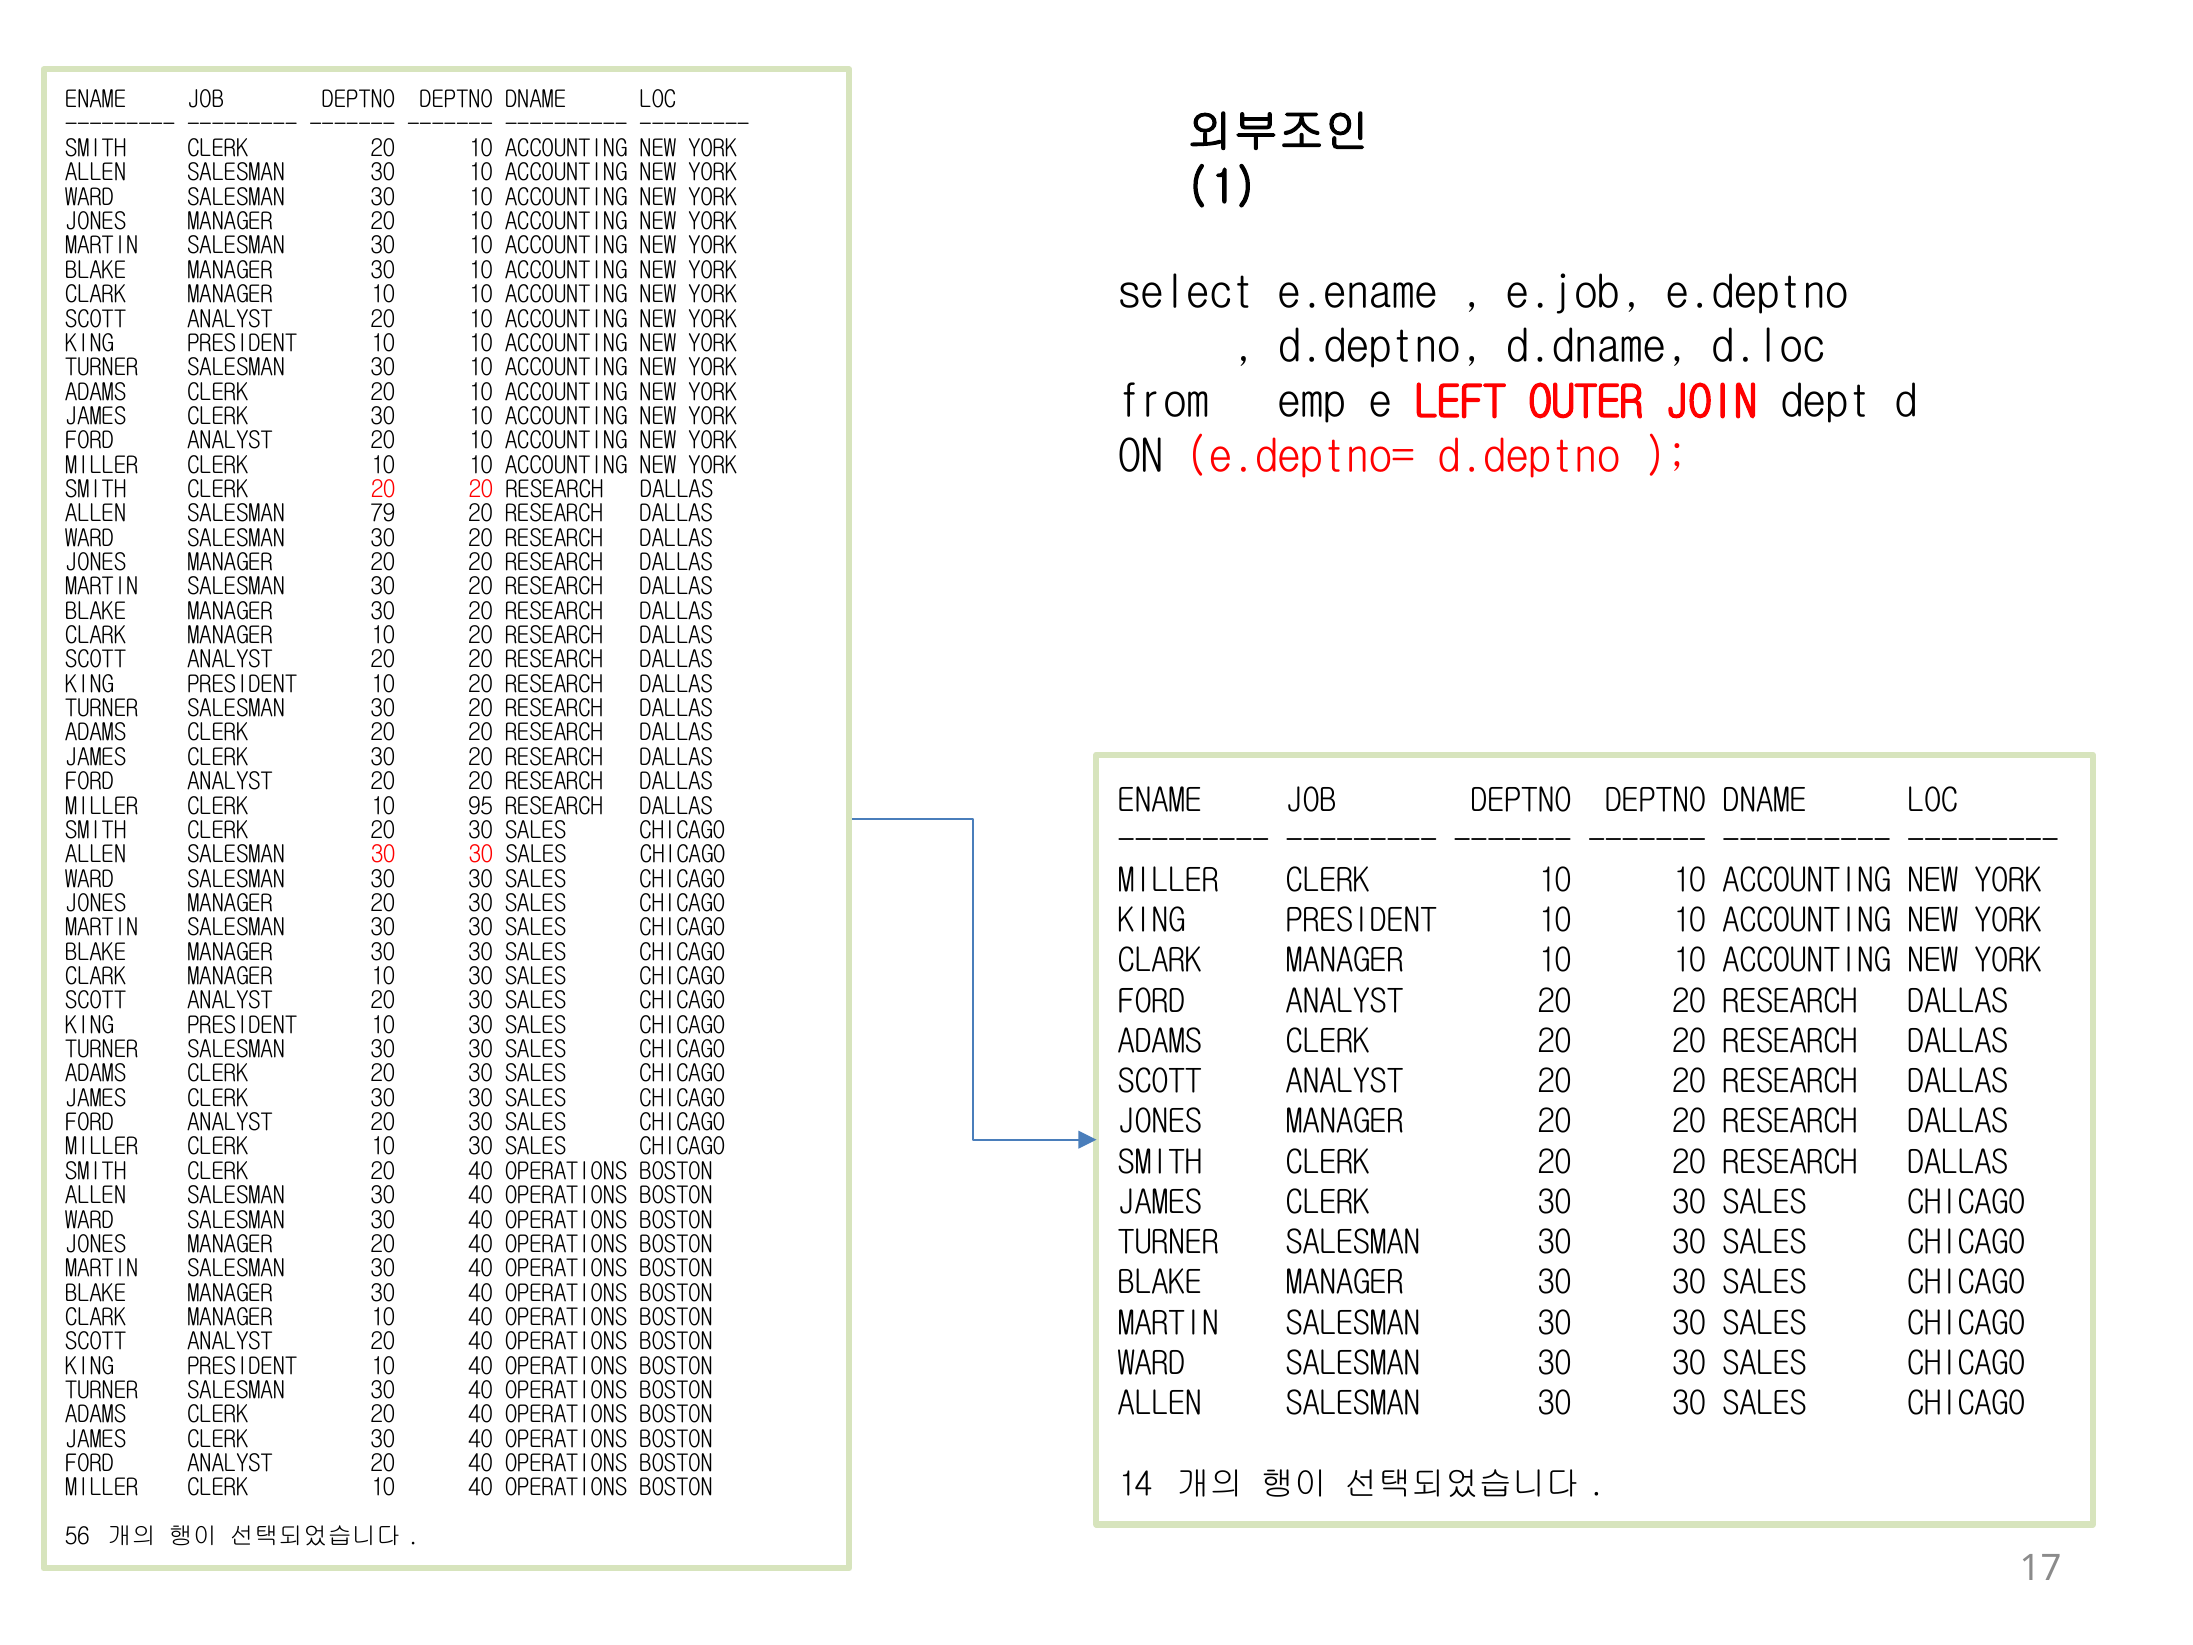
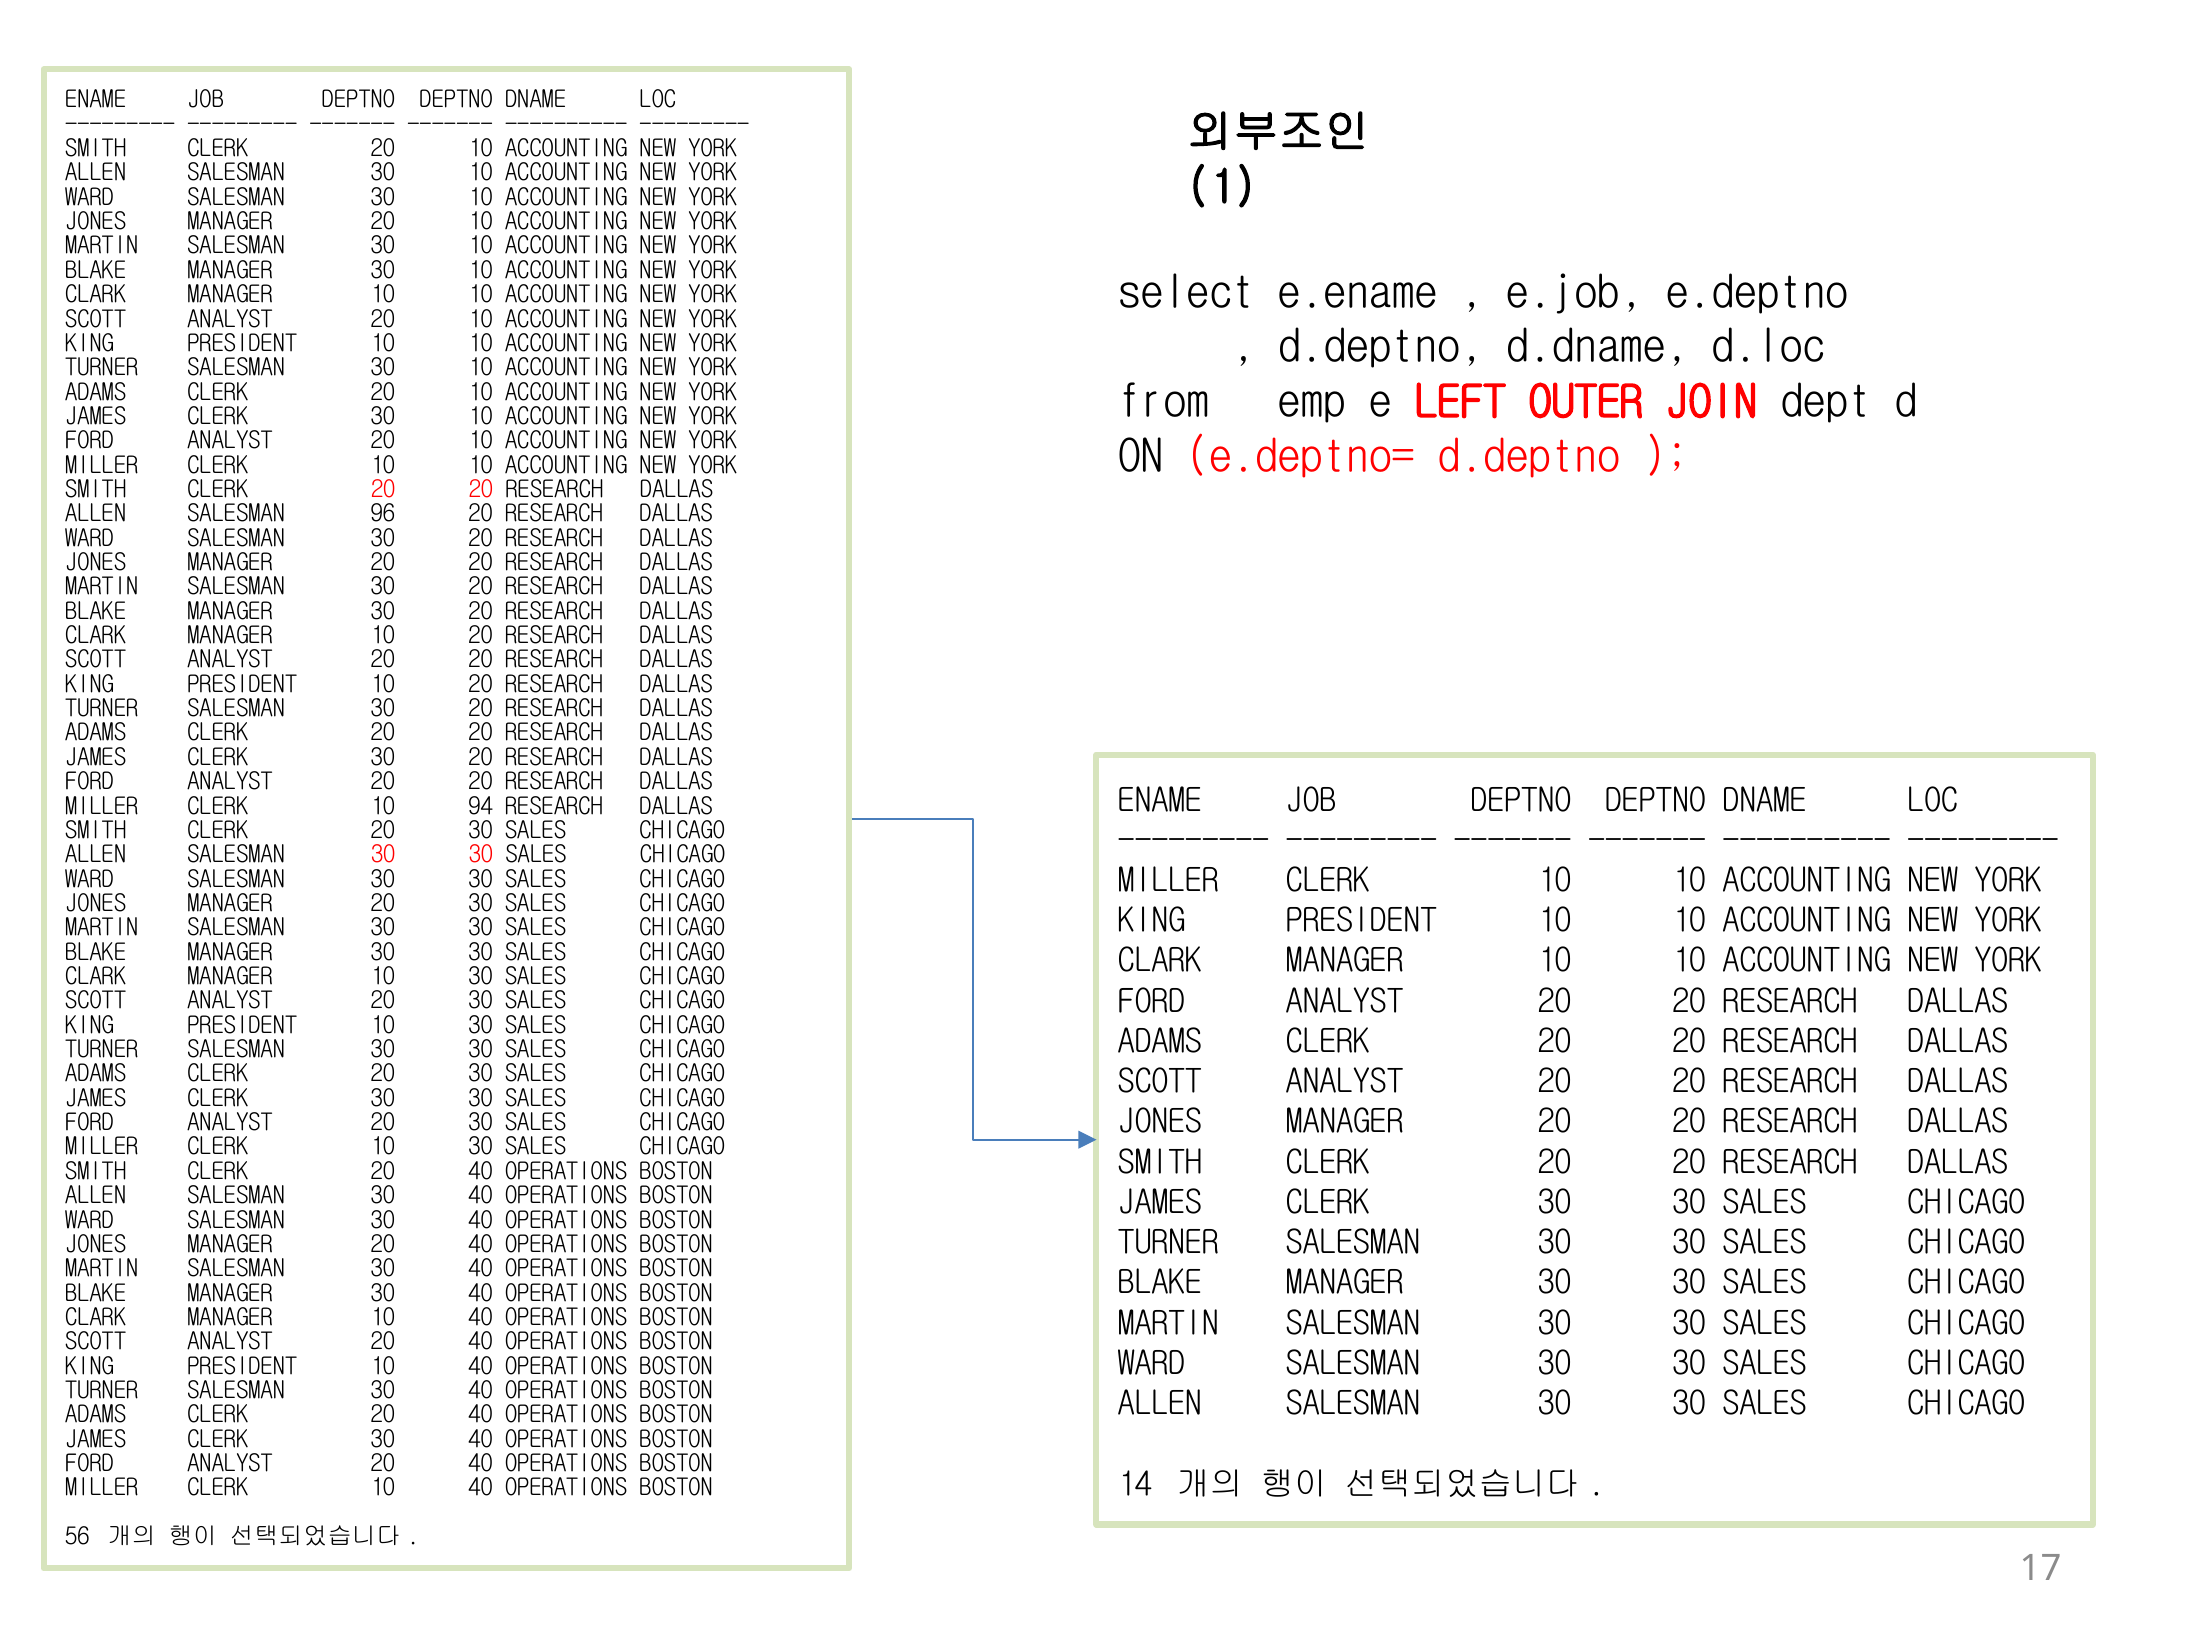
79: 79 -> 96 (383, 514)
95: 95 -> 94 (481, 806)
